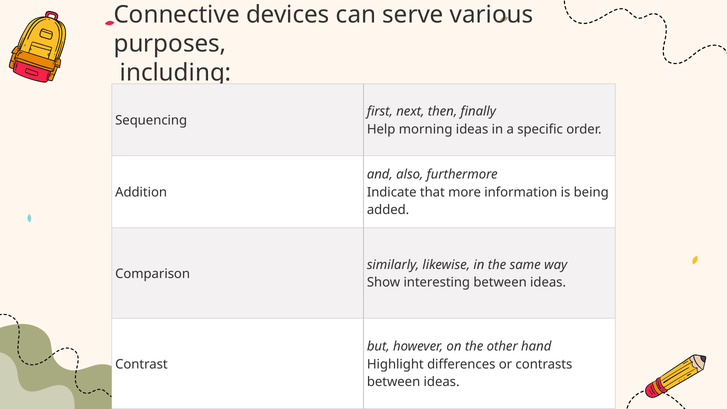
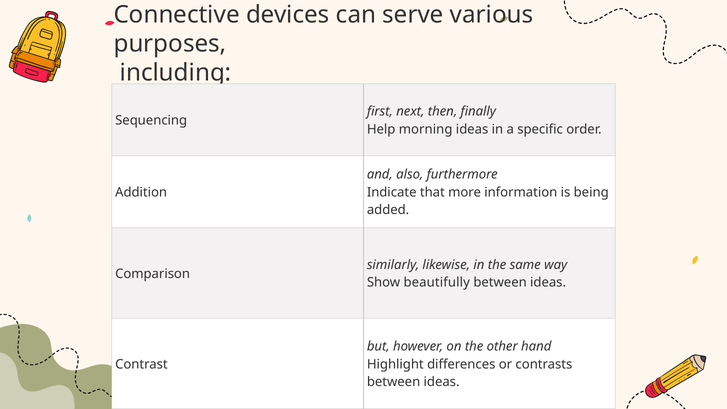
interesting: interesting -> beautifully (437, 283)
